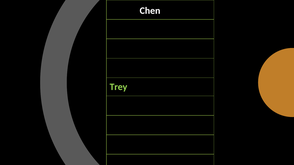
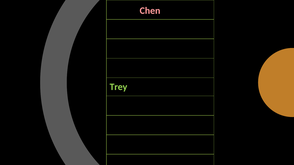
Chen colour: white -> pink (150, 11)
